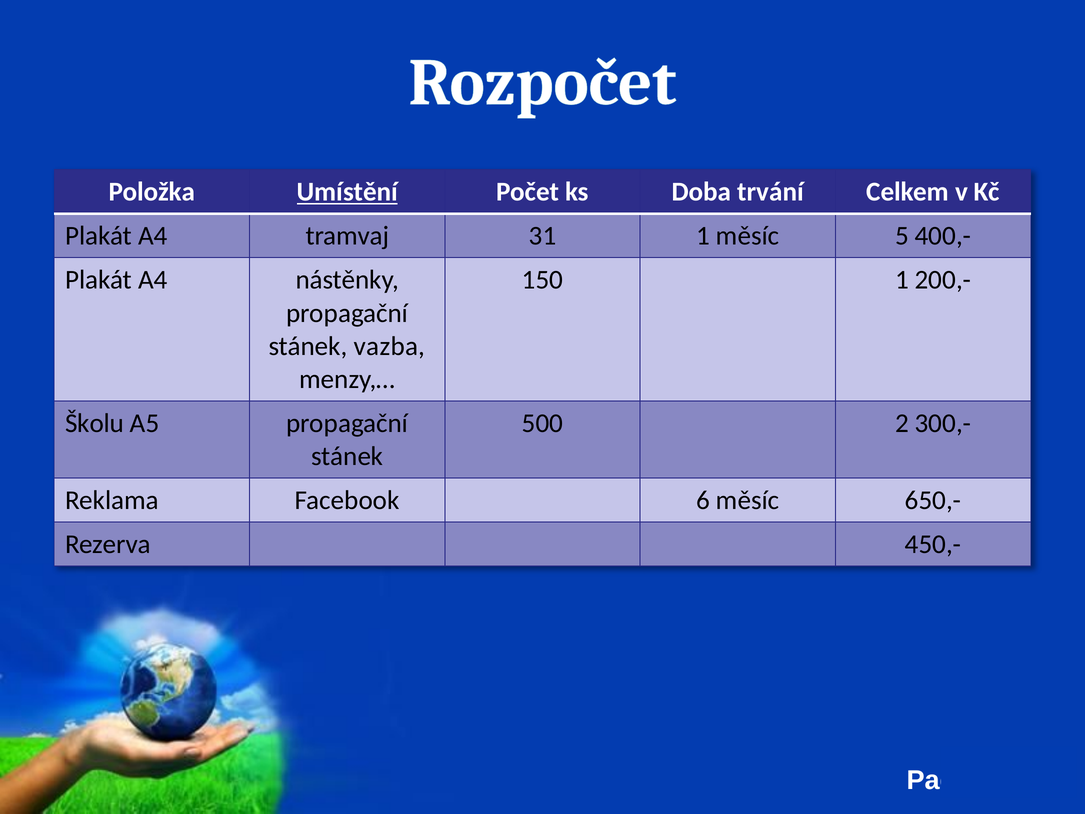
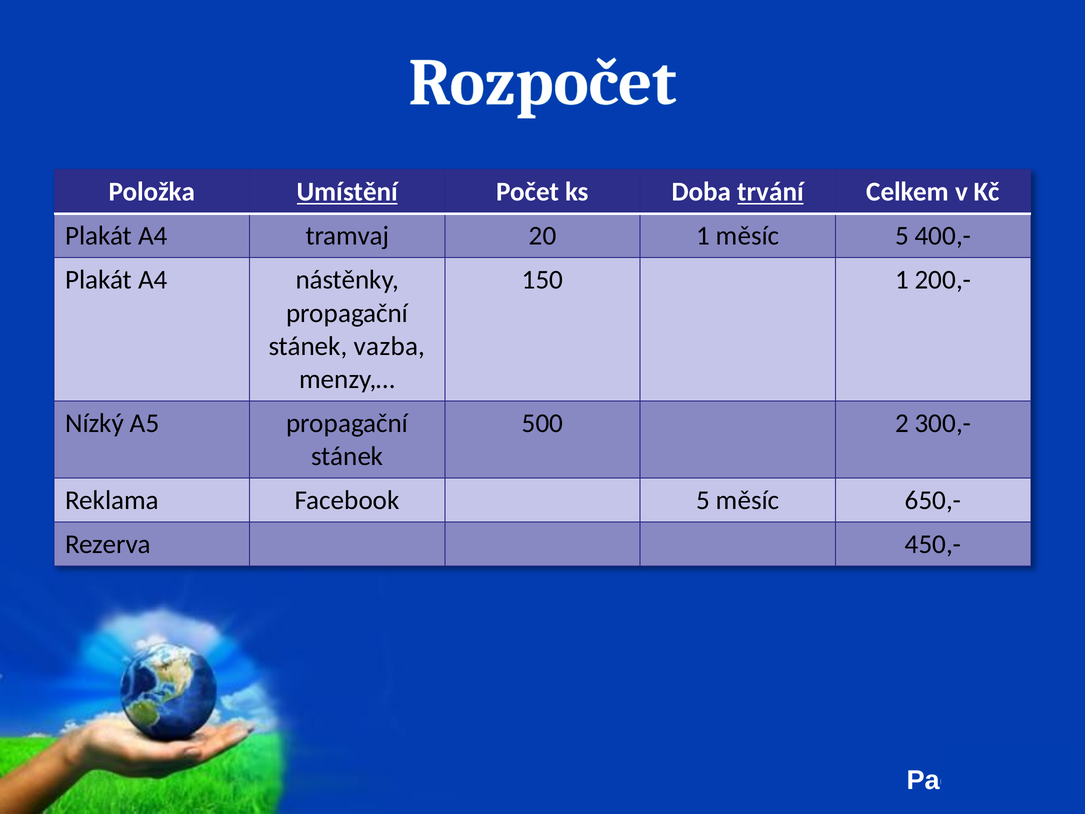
trvání underline: none -> present (771, 192)
31: 31 -> 20 (543, 236)
Školu: Školu -> Nízký (95, 423)
Facebook 6: 6 -> 5 (703, 500)
